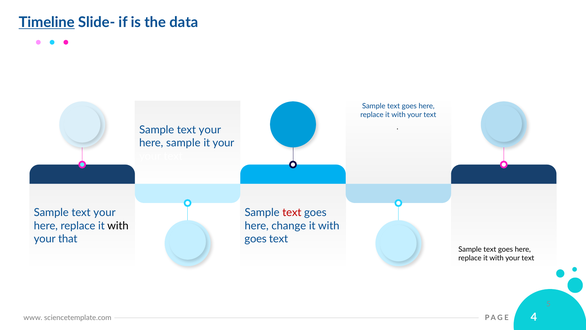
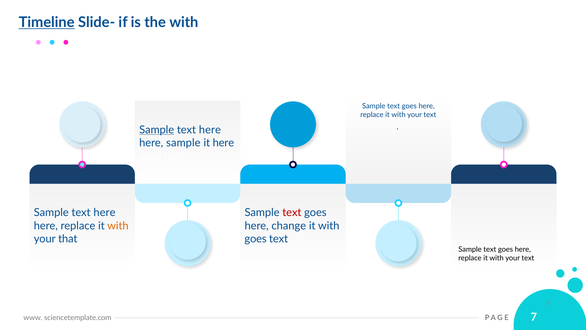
the data: data -> with (184, 22)
Sample underline: none -> present (157, 130)
your: your -> here (210, 130)
it your: your -> here (223, 143)
your: your -> here (105, 212)
with colour: black -> orange (118, 225)
4: 4 -> 7 (534, 317)
